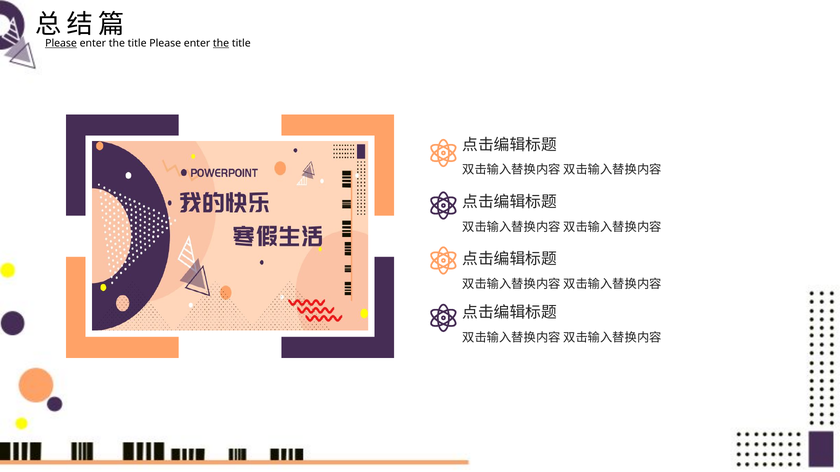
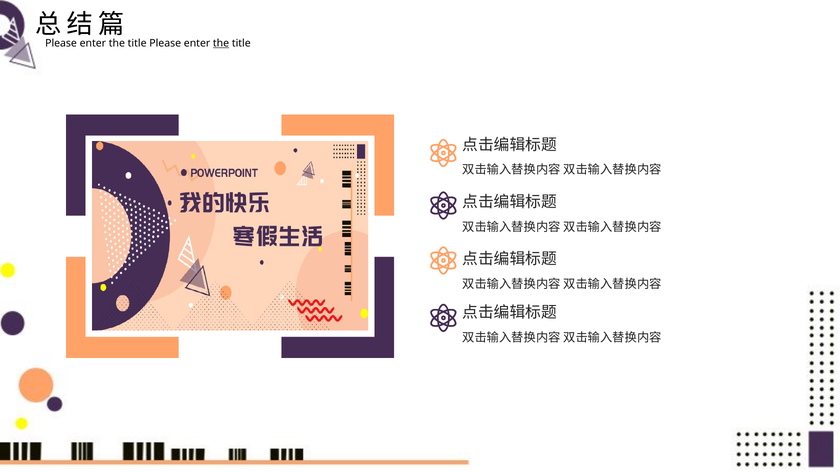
Please underline: present -> none (61, 43)
